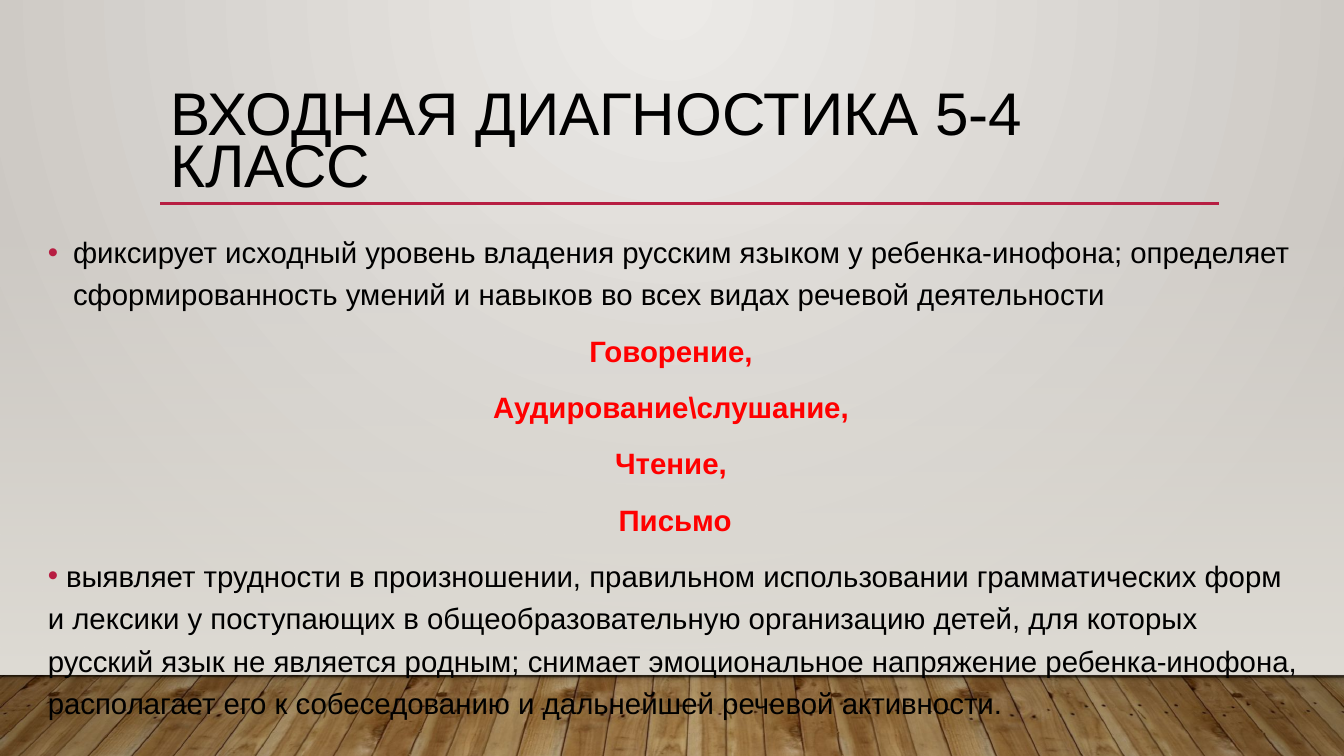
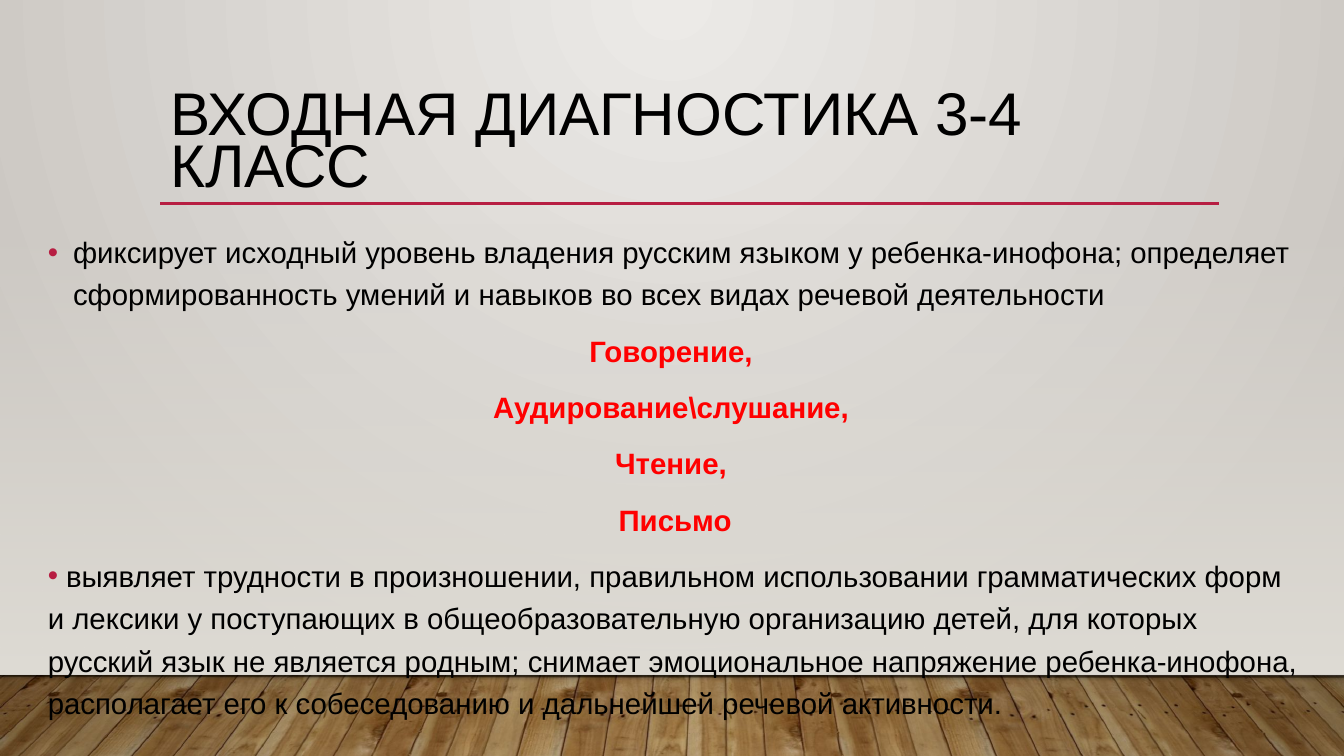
5-4: 5-4 -> 3-4 (979, 115)
